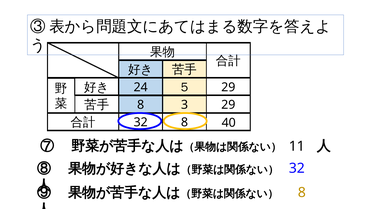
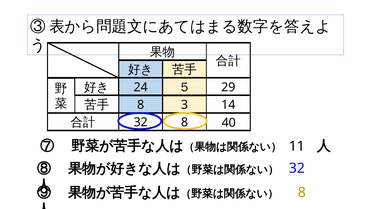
29: 29 -> 14 (228, 105)
